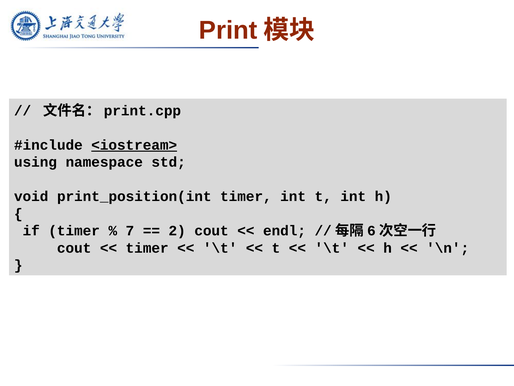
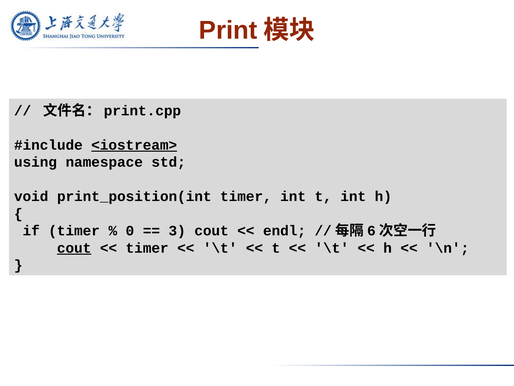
7: 7 -> 0 (130, 231)
2: 2 -> 3 (177, 231)
cout underline: none -> present (74, 248)
